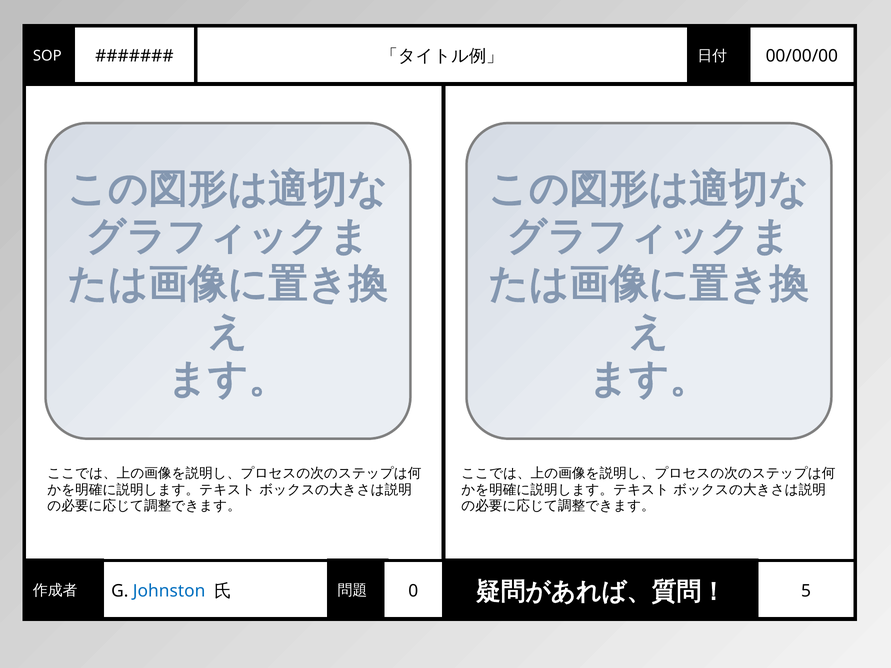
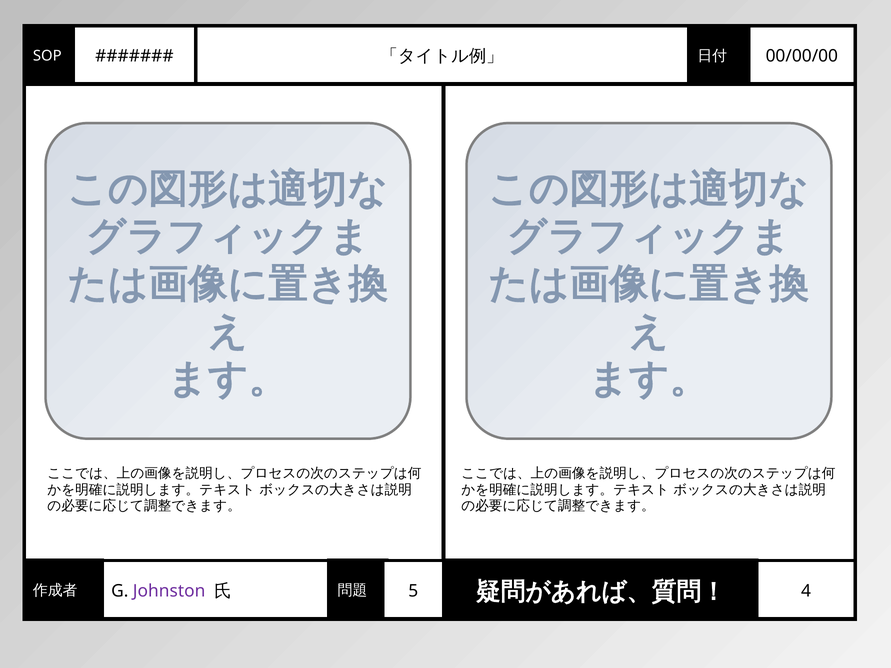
Johnston colour: blue -> purple (169, 591)
0: 0 -> 5 (413, 591)
5: 5 -> 4 (806, 591)
